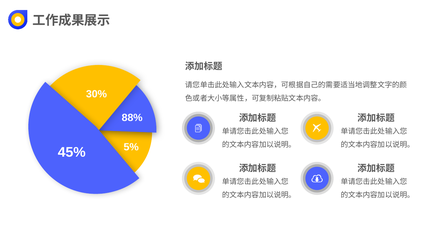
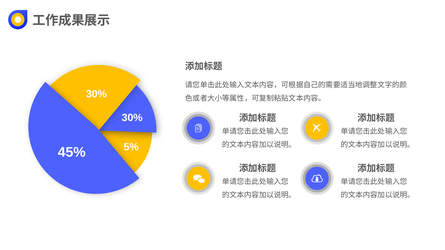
88%: 88% -> 30% (132, 118)
